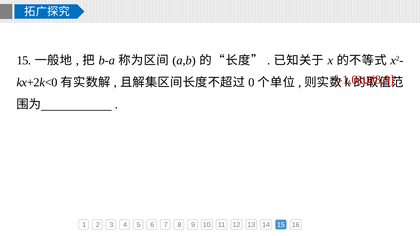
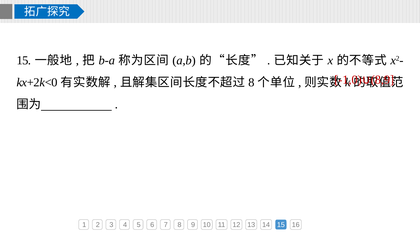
0: 0 -> 8 (251, 82)
